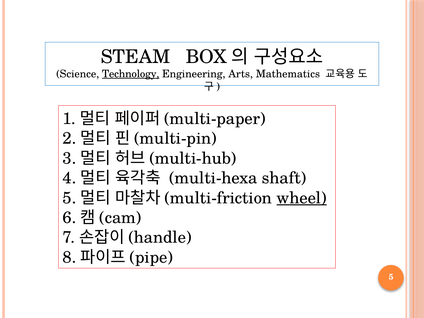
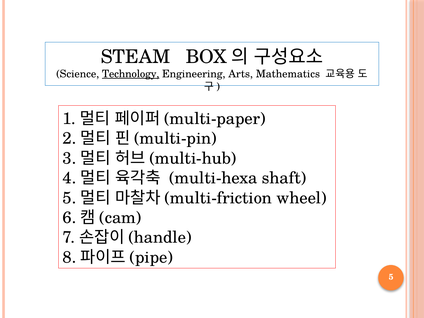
wheel underline: present -> none (302, 198)
